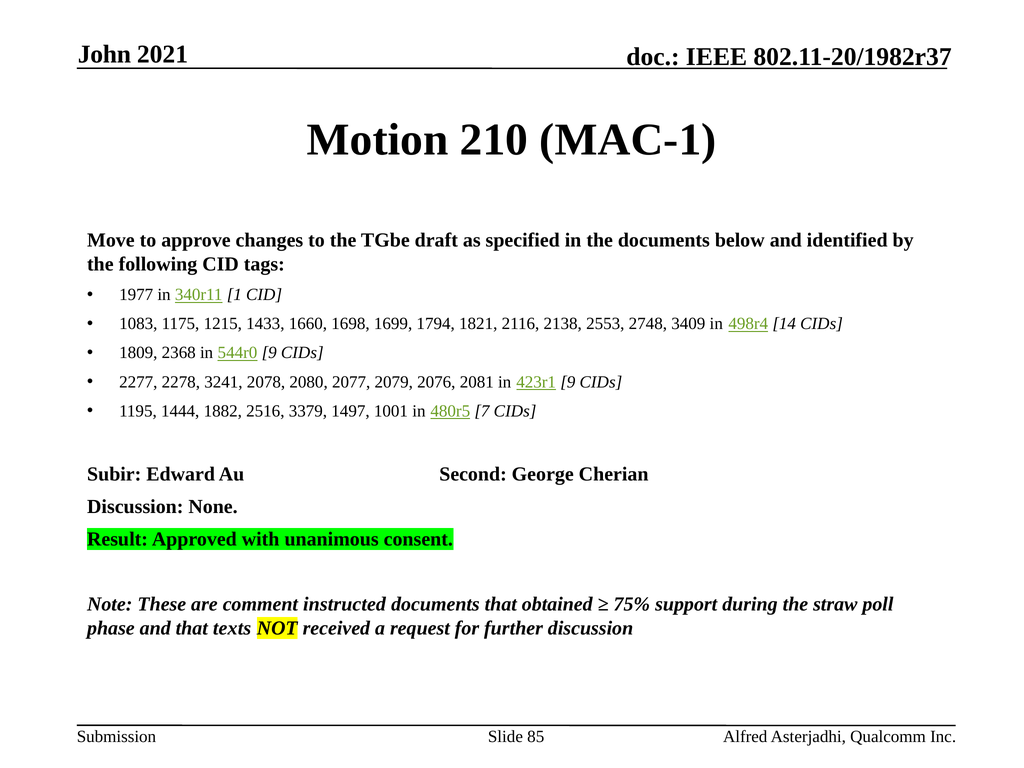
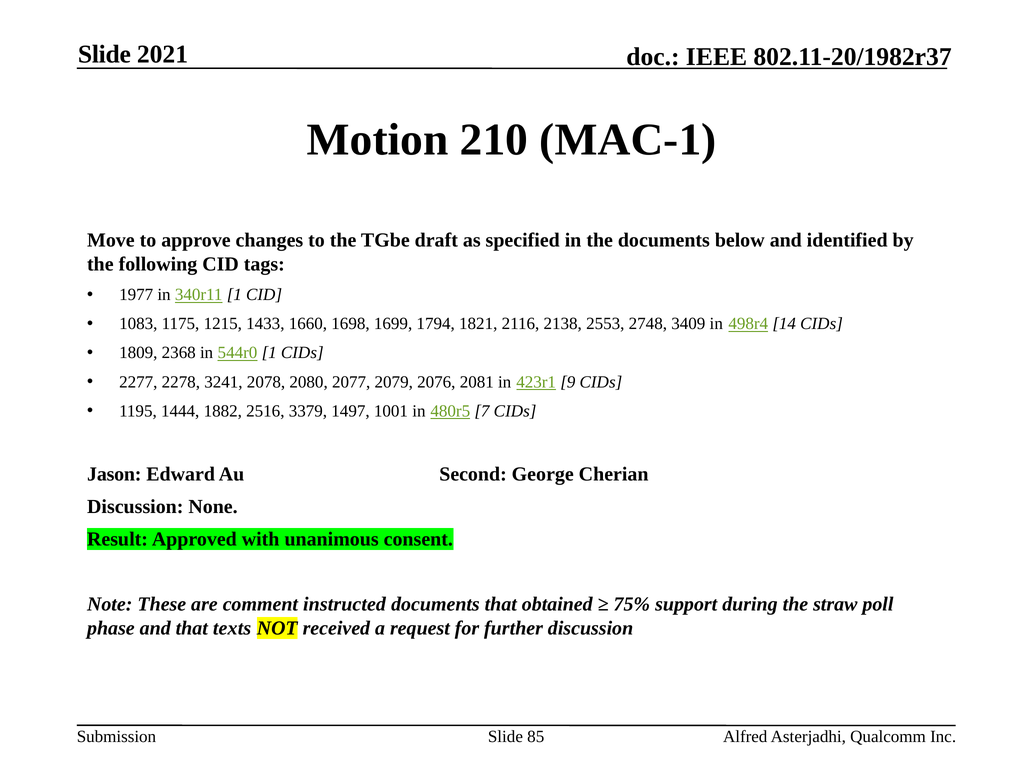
John: John -> Slide (104, 54)
544r0 9: 9 -> 1 (269, 353)
Subir: Subir -> Jason (114, 474)
